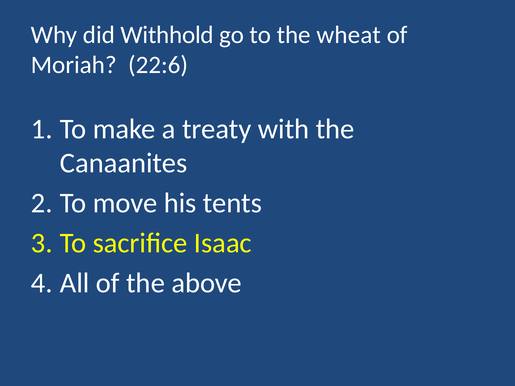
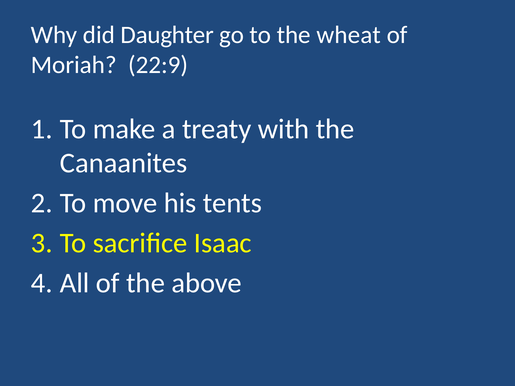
Withhold: Withhold -> Daughter (167, 35)
22:6: 22:6 -> 22:9 (158, 65)
